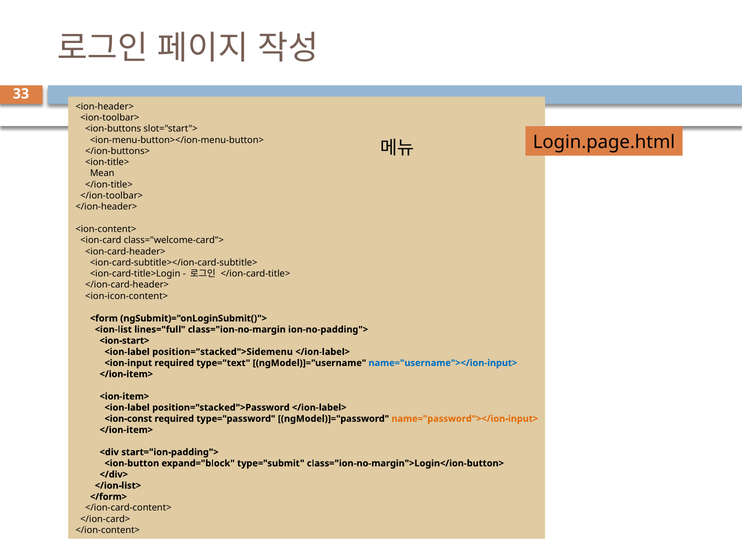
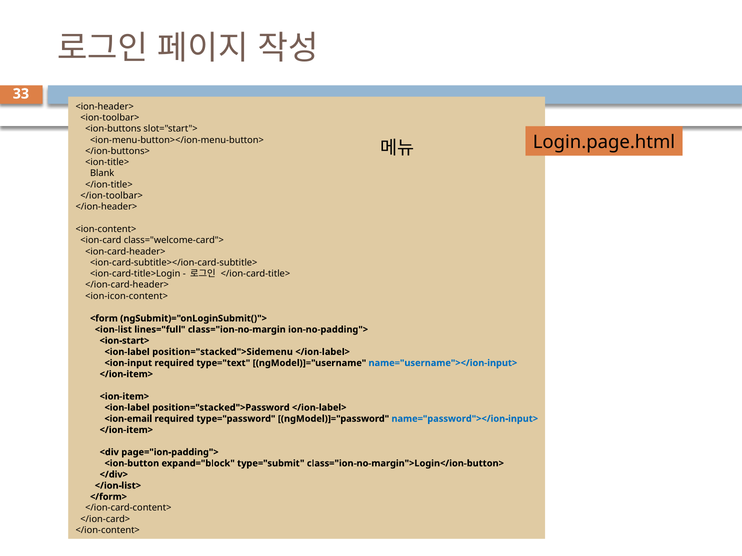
Mean: Mean -> Blank (102, 174)
<ion-const: <ion-const -> <ion-email (128, 419)
name="password"></ion-input> colour: orange -> blue (465, 419)
start="ion-padding">: start="ion-padding"> -> page="ion-padding"> (170, 453)
